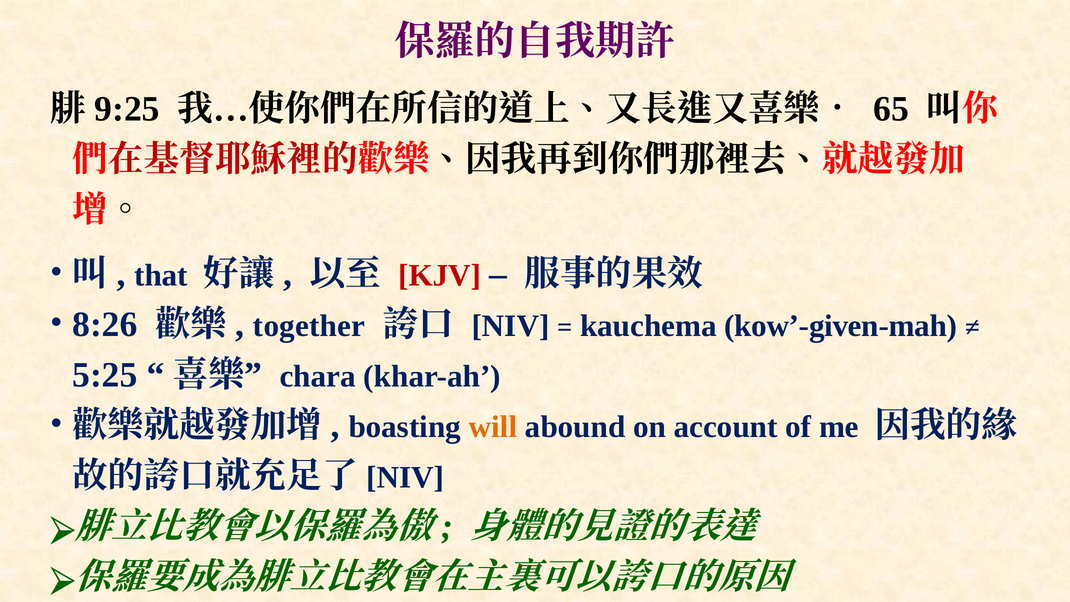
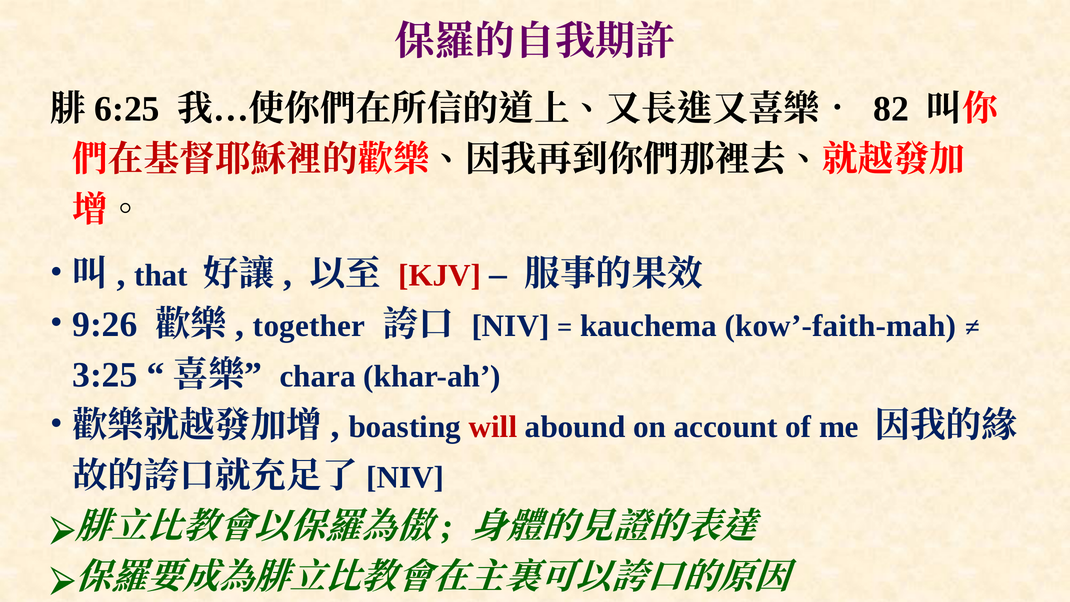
9:25: 9:25 -> 6:25 (127, 109)
65: 65 -> 82 (891, 109)
8:26: 8:26 -> 9:26 (105, 324)
kow’-given-mah: kow’-given-mah -> kow’-faith-mah (840, 326)
5:25: 5:25 -> 3:25 (105, 375)
will colour: orange -> red (493, 427)
